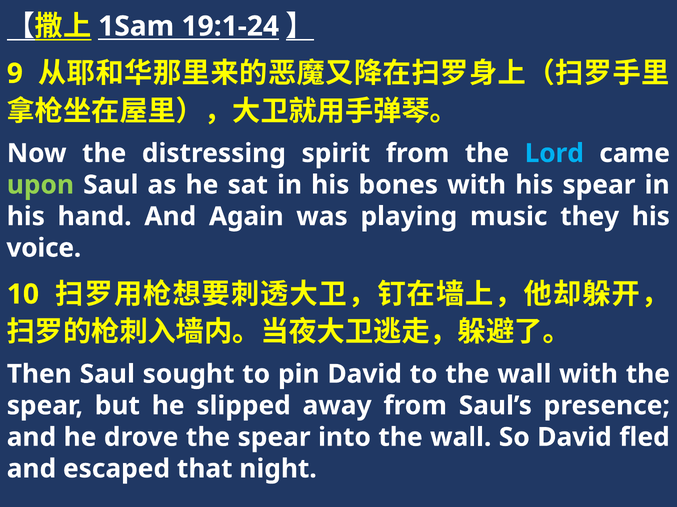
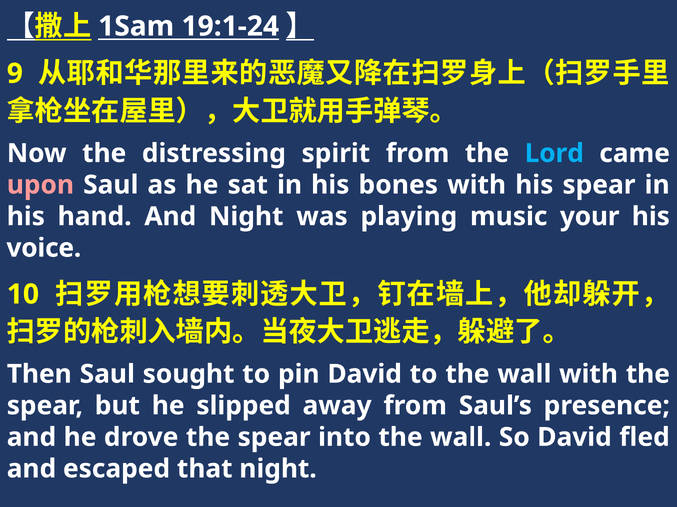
upon colour: light green -> pink (40, 185)
And Again: Again -> Night (246, 217)
they: they -> your (590, 217)
